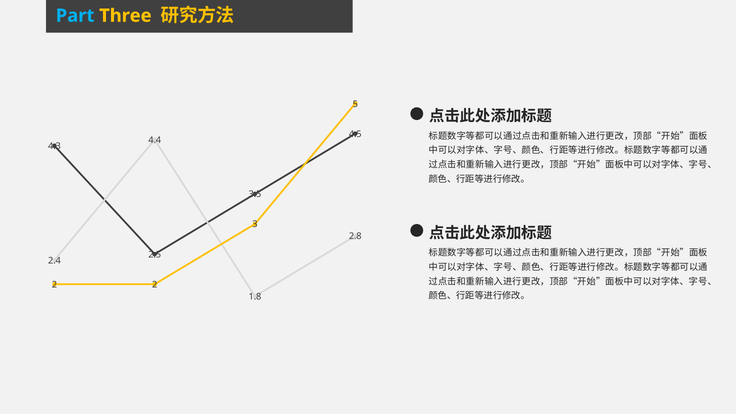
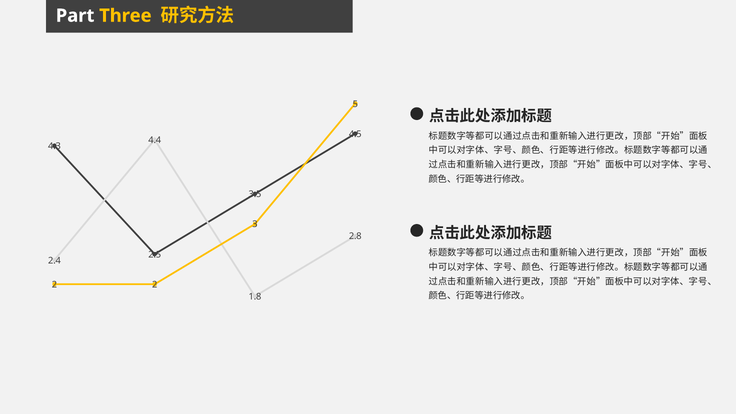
Part colour: light blue -> white (75, 16)
